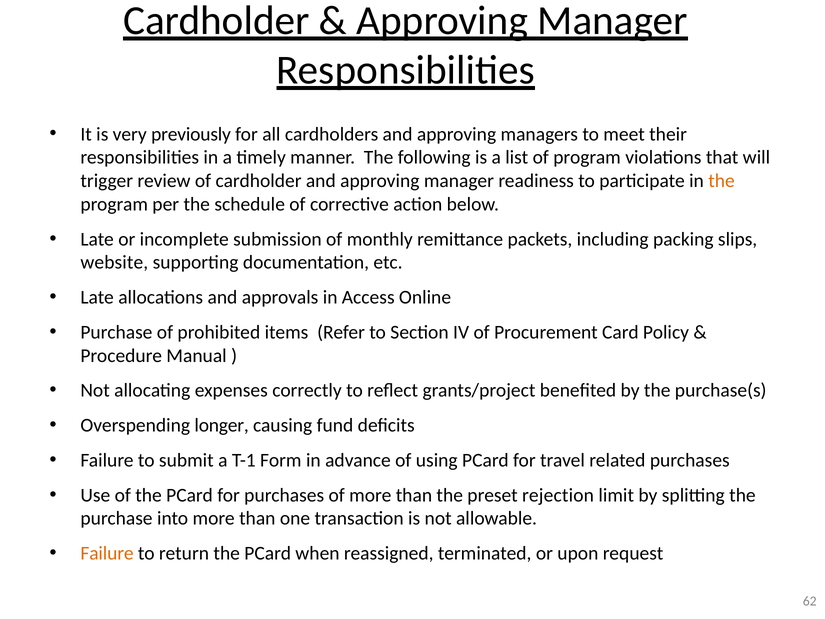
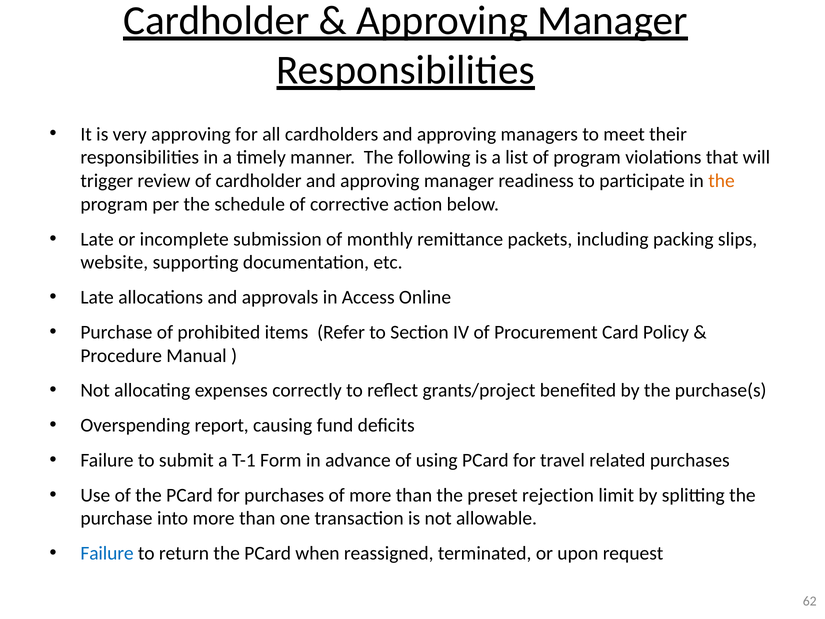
very previously: previously -> approving (191, 134)
longer: longer -> report (222, 425)
Failure colour: orange -> blue (107, 553)
